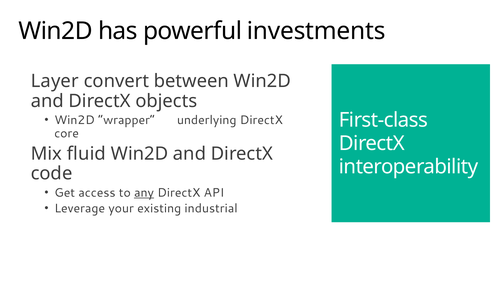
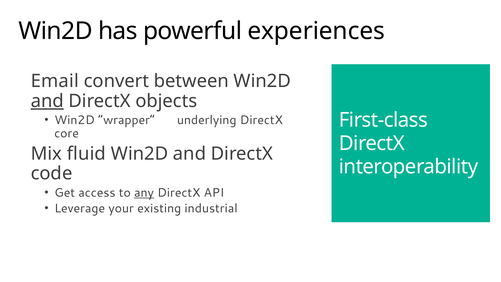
investments: investments -> experiences (316, 31)
Layer: Layer -> Email (55, 81)
and underline: none -> present (47, 101)
